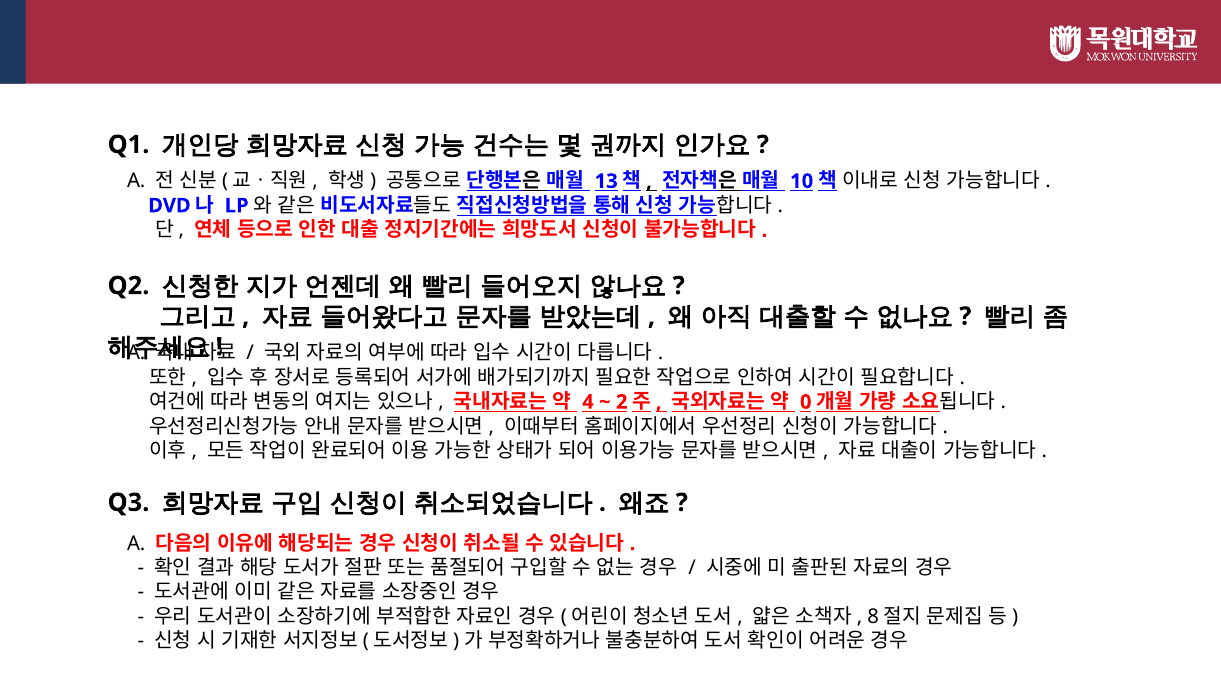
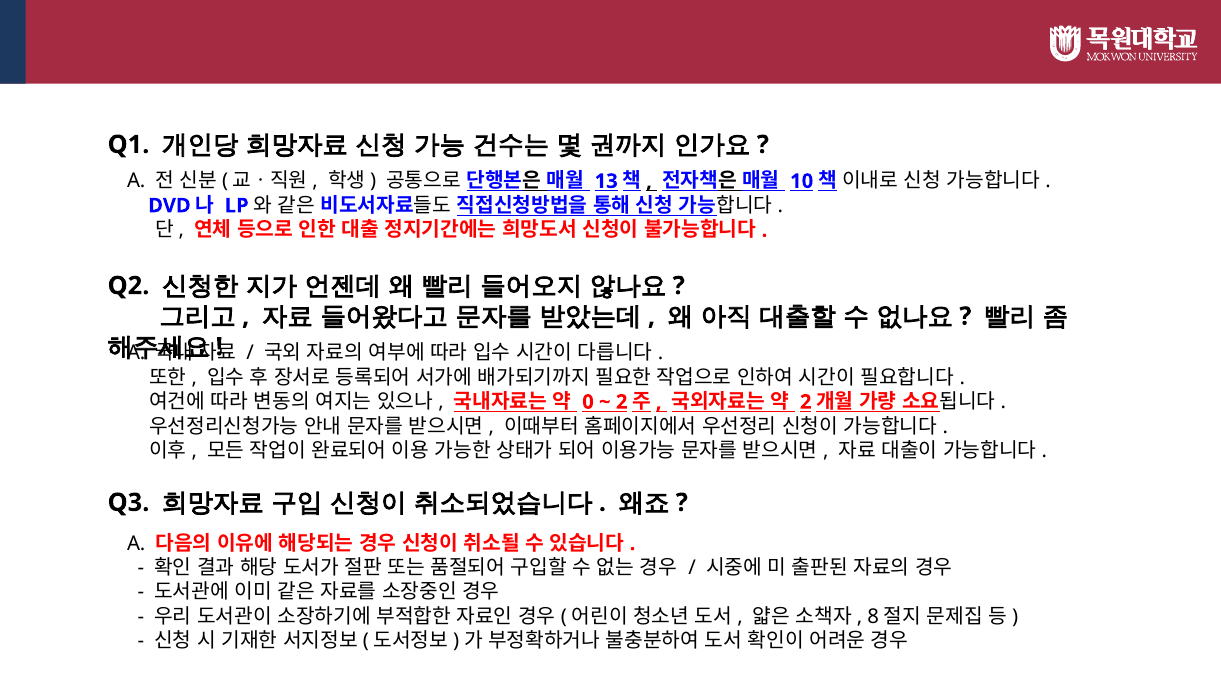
4: 4 -> 0 (588, 402)
0: 0 -> 2 (806, 402)
